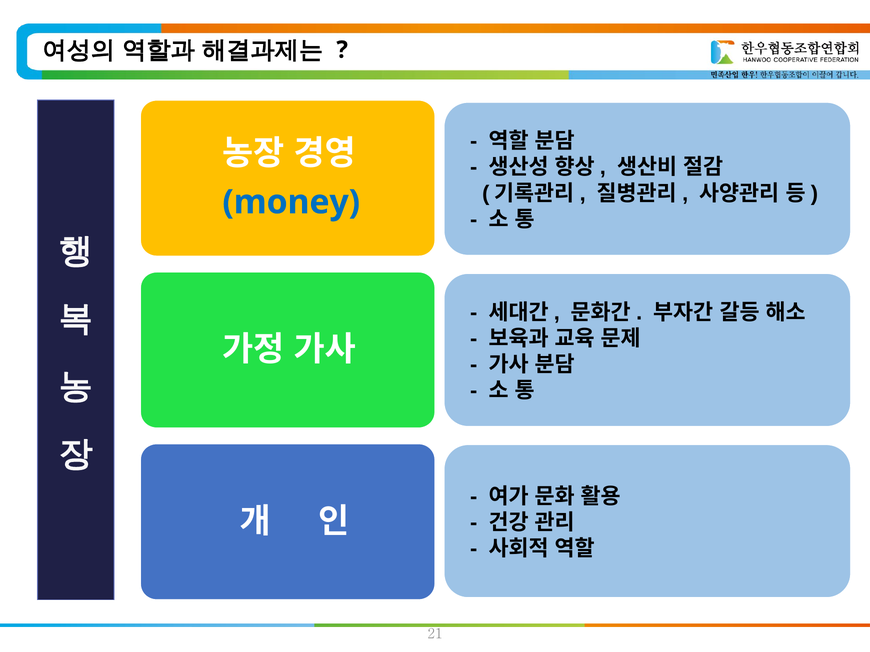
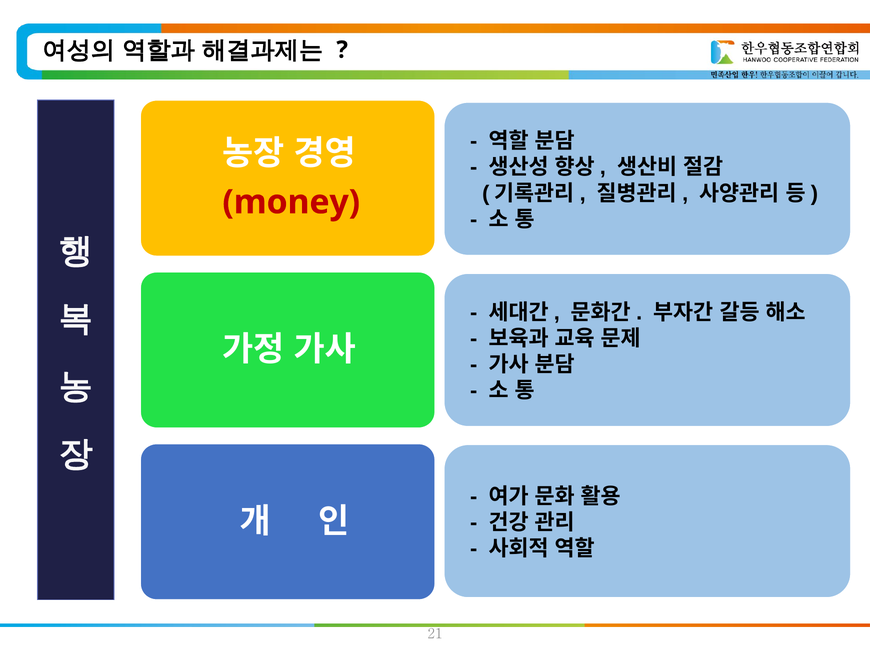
money colour: blue -> red (291, 202)
